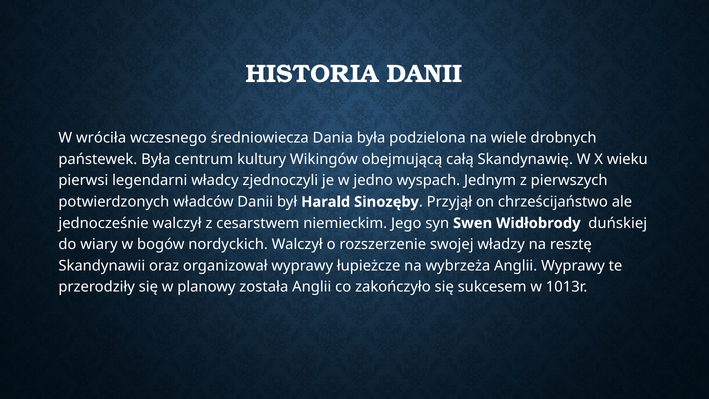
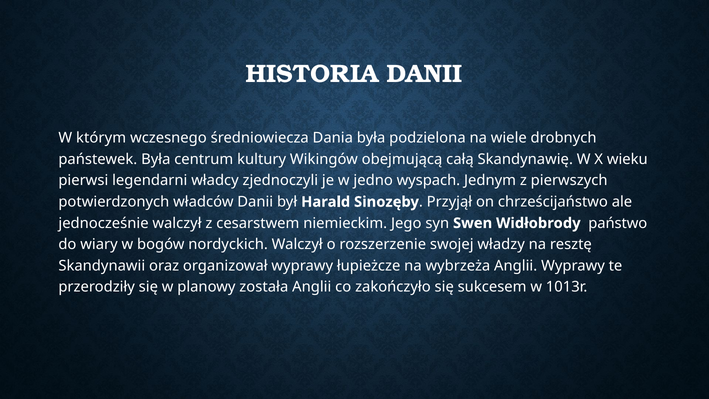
wróciła: wróciła -> którym (101, 138)
duńskiej: duńskiej -> państwo (618, 223)
